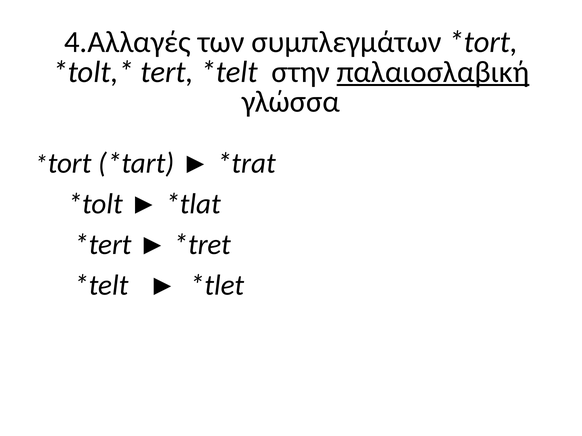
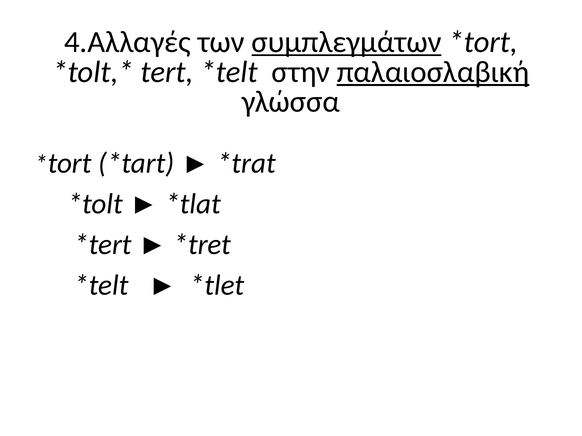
συμπλεγμάτων underline: none -> present (347, 42)
